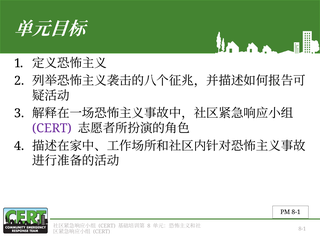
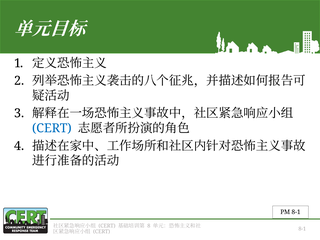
CERT colour: purple -> blue (52, 128)
